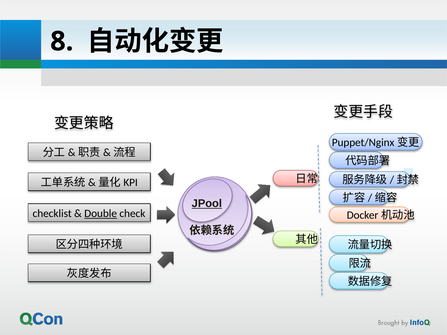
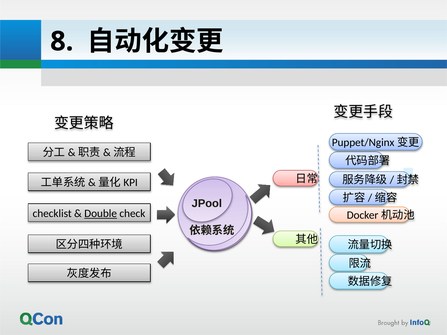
JPool underline: present -> none (207, 204)
